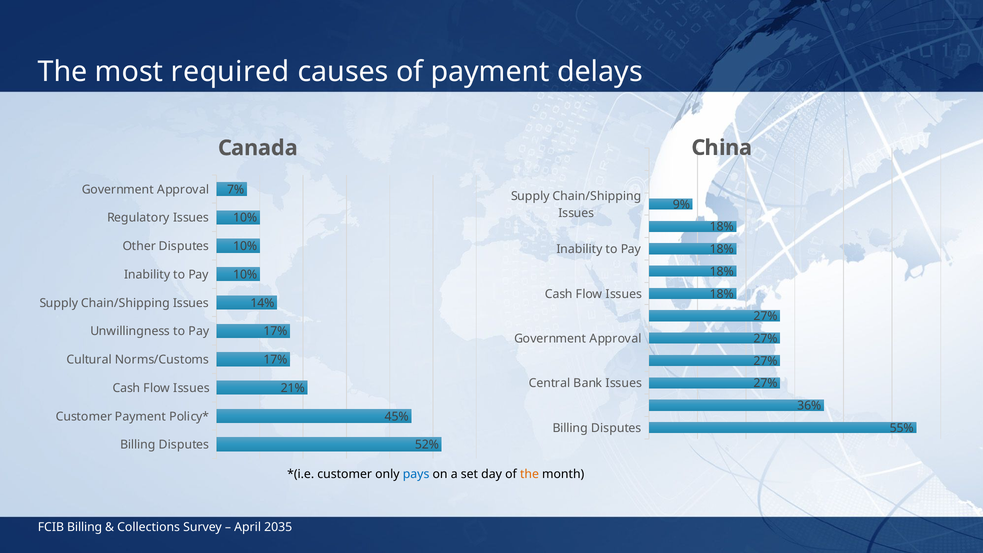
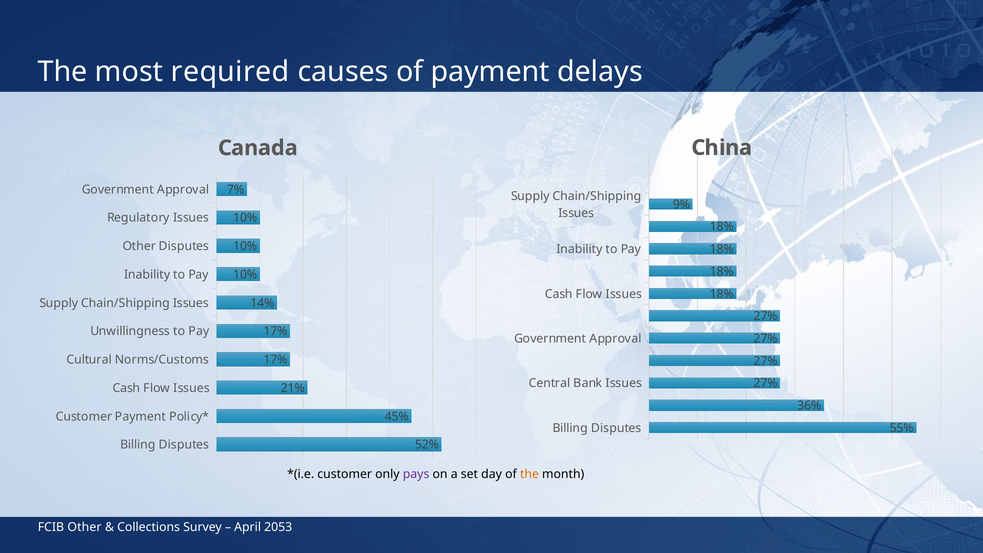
pays colour: blue -> purple (416, 474)
FCIB Billing: Billing -> Other (85, 527)
2035: 2035 -> 2053 (278, 527)
